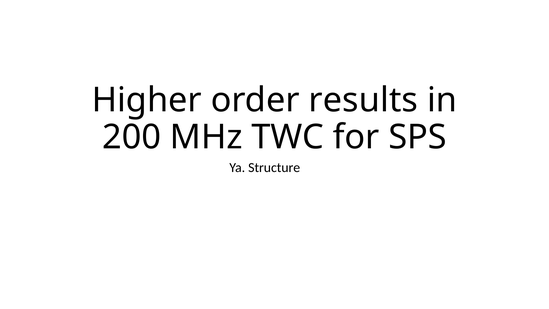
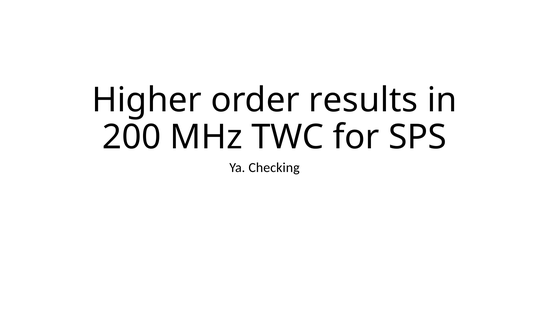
Structure: Structure -> Checking (274, 167)
